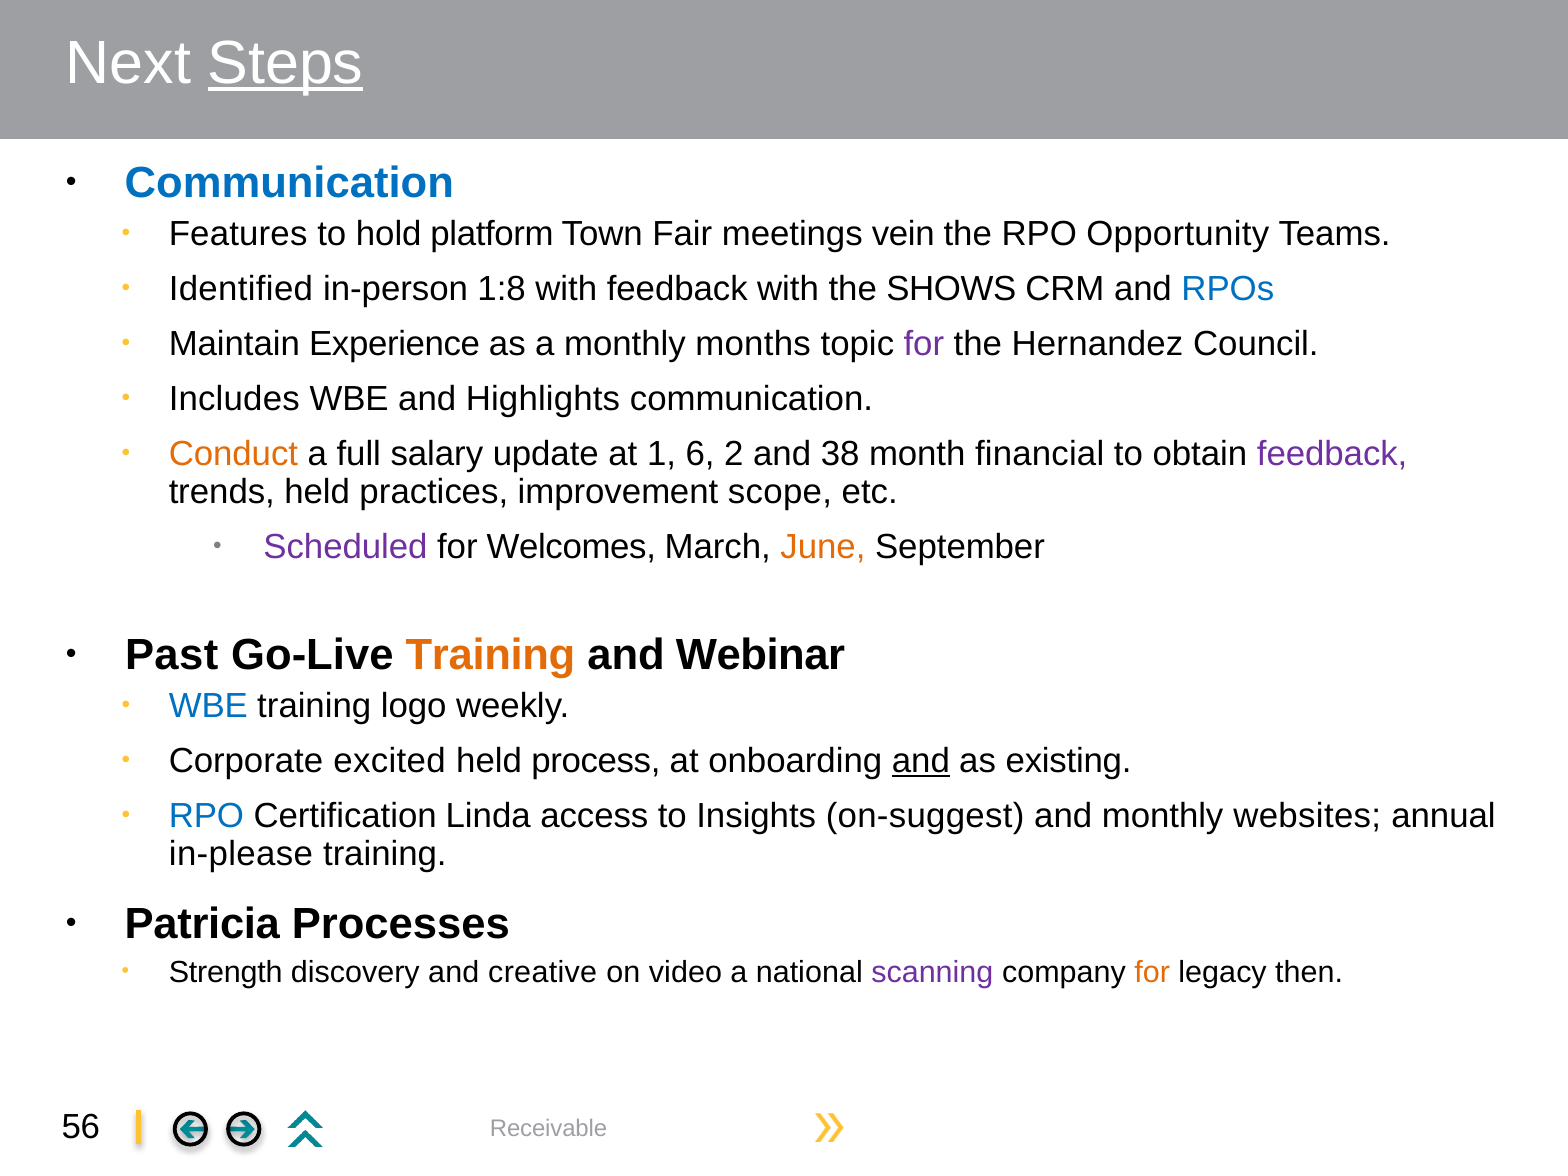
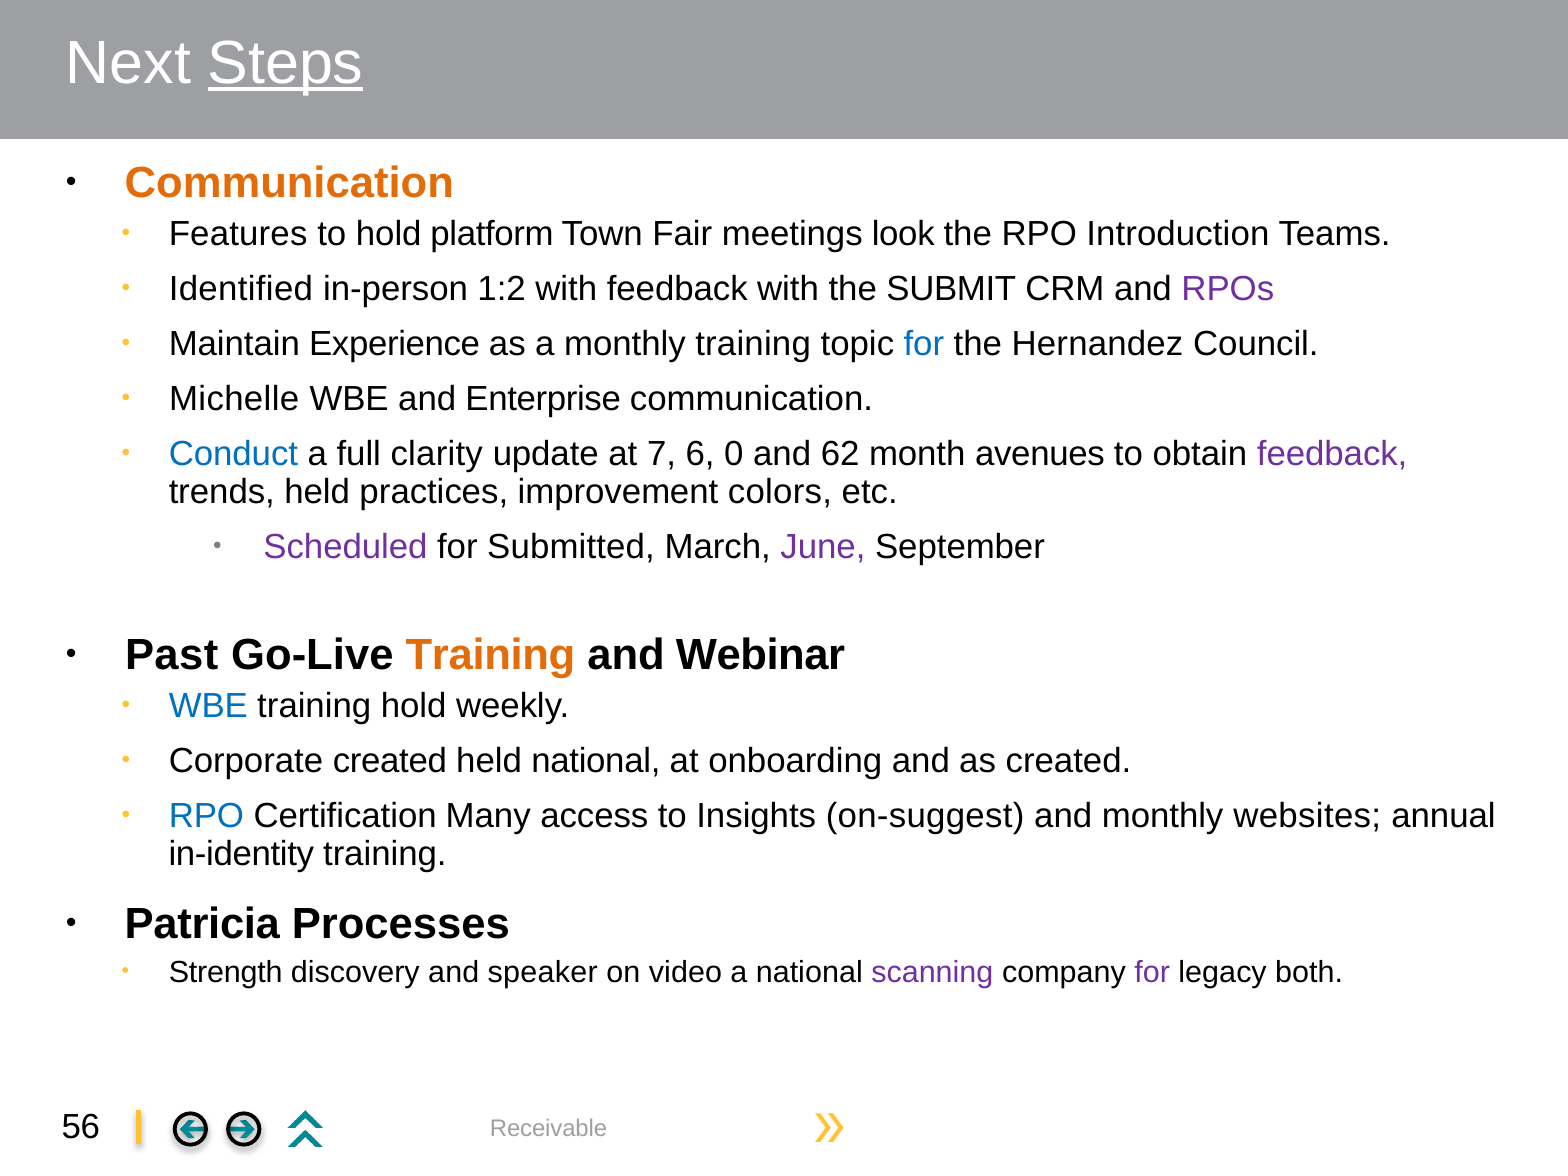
Communication colour: blue -> orange (289, 183)
vein: vein -> look (903, 234)
Opportunity: Opportunity -> Introduction (1178, 234)
1:8: 1:8 -> 1:2 (502, 289)
SHOWS: SHOWS -> SUBMIT (951, 289)
RPOs colour: blue -> purple (1228, 289)
monthly months: months -> training (753, 344)
for colour: purple -> blue (924, 344)
Includes: Includes -> Michelle (234, 399)
Highlights: Highlights -> Enterprise (543, 399)
Conduct colour: orange -> blue (233, 454)
salary: salary -> clarity (437, 454)
1: 1 -> 7 (662, 454)
2: 2 -> 0 (734, 454)
38: 38 -> 62 (840, 454)
financial: financial -> avenues (1040, 454)
scope: scope -> colors (780, 492)
Welcomes: Welcomes -> Submitted (571, 547)
June colour: orange -> purple (823, 547)
training logo: logo -> hold (414, 706)
Corporate excited: excited -> created (390, 761)
held process: process -> national (596, 761)
and underline: present -> none (921, 761)
as existing: existing -> created (1068, 761)
Linda: Linda -> Many (488, 816)
in-please: in-please -> in-identity (241, 854)
creative: creative -> speaker (543, 972)
for colour: orange -> purple (1152, 972)
then: then -> both (1309, 972)
